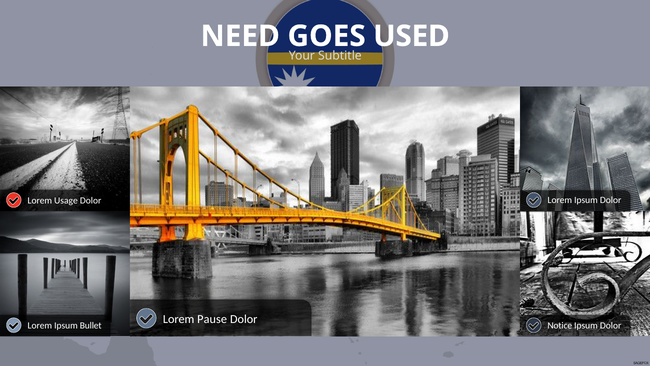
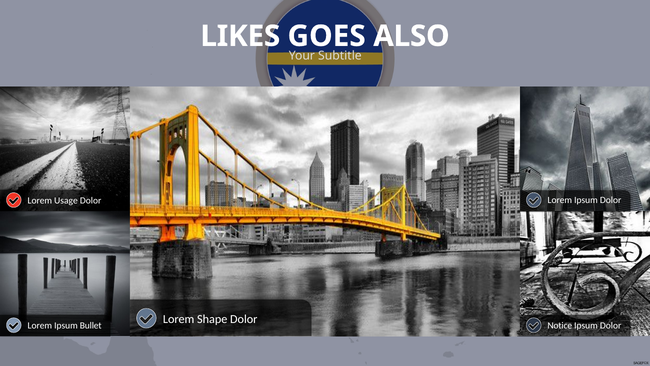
NEED: NEED -> LIKES (240, 36)
USED: USED -> ALSO (411, 36)
Pause: Pause -> Shape (212, 319)
